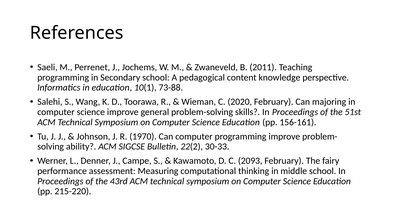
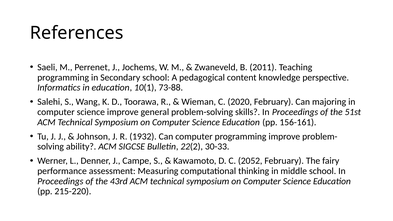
1970: 1970 -> 1932 (143, 137)
2093: 2093 -> 2052 (250, 161)
